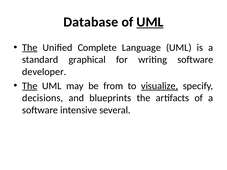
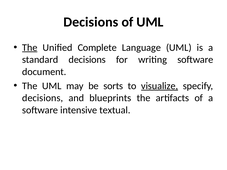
Database: Database -> Decisions (91, 22)
UML underline: present -> none (150, 22)
standard graphical: graphical -> decisions (87, 60)
developer: developer -> document (44, 72)
The underline: present -> none (30, 86)
from: from -> sorts (113, 86)
several: several -> textual (115, 110)
